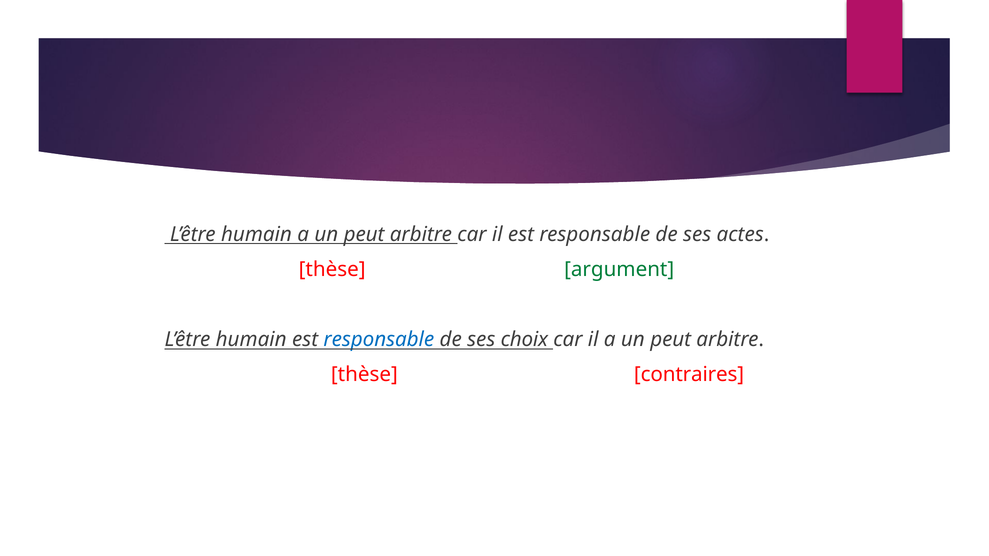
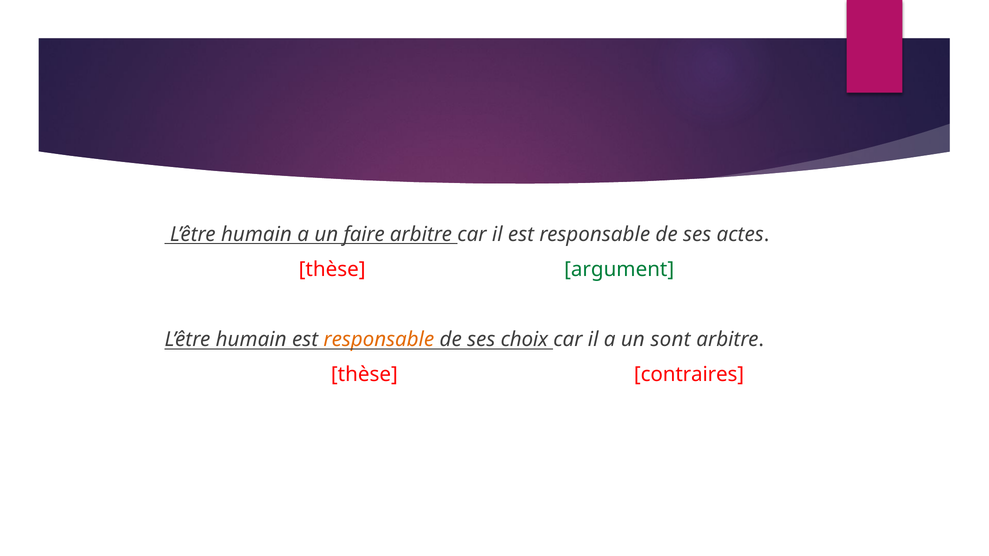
humain a un peut: peut -> faire (364, 234)
responsable colour: blue -> orange (379, 340)
il a un peut: peut -> sont (671, 340)
